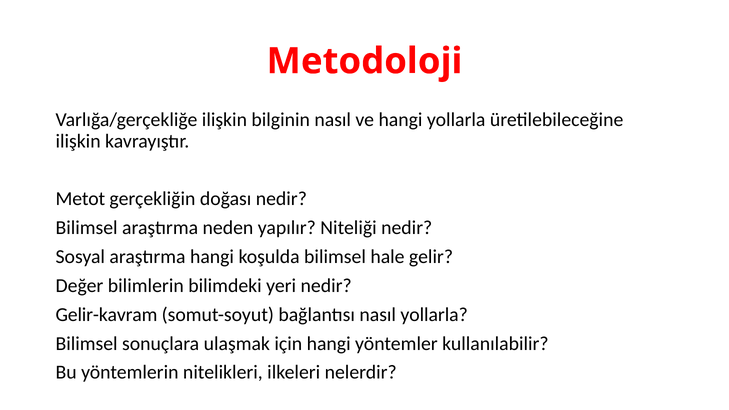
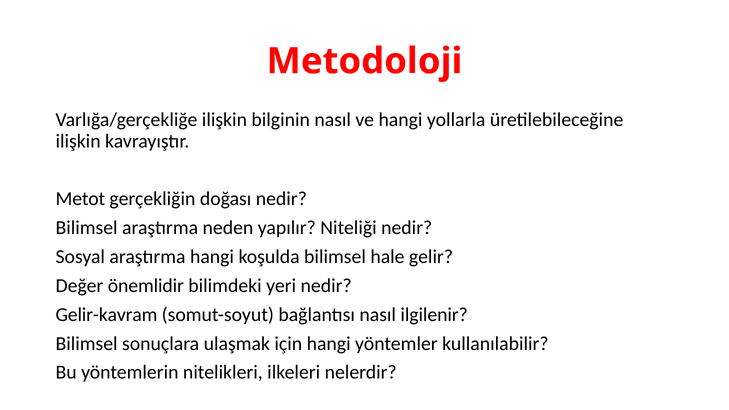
bilimlerin: bilimlerin -> önemlidir (146, 286)
nasıl yollarla: yollarla -> ilgilenir (434, 315)
